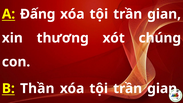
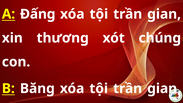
Thần: Thần -> Băng (37, 88)
